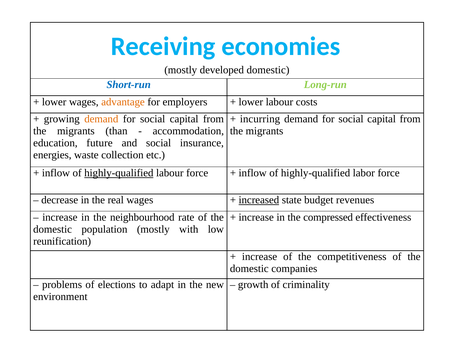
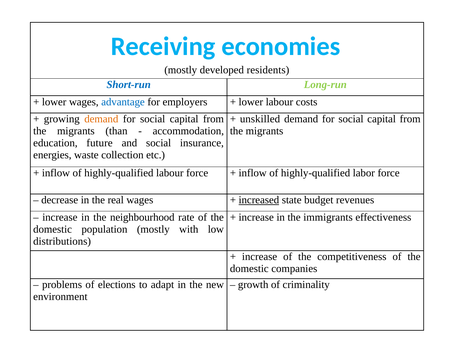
developed domestic: domestic -> residents (268, 70)
advantage colour: orange -> blue (123, 102)
incurring: incurring -> unskilled (260, 119)
highly-qualified underline: present -> none (119, 173)
compressed: compressed -> immigrants (328, 217)
reunification: reunification -> distributions (62, 241)
